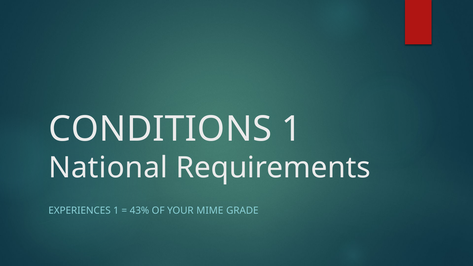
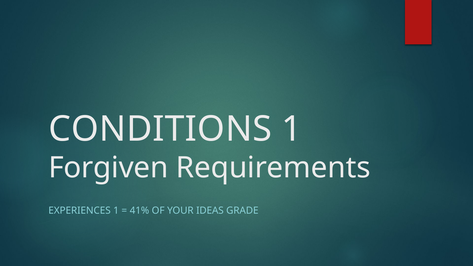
National: National -> Forgiven (108, 168)
43%: 43% -> 41% (139, 211)
MIME: MIME -> IDEAS (210, 211)
